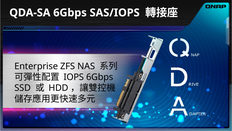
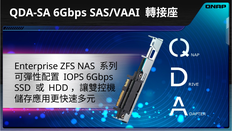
SAS/IOPS: SAS/IOPS -> SAS/VAAI (115, 13)
